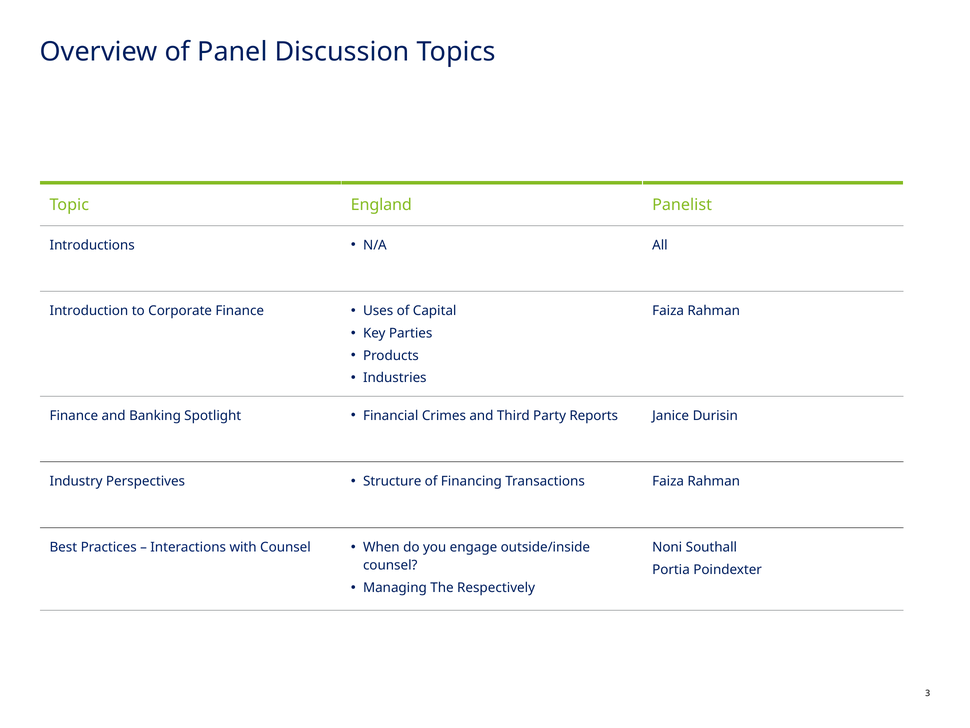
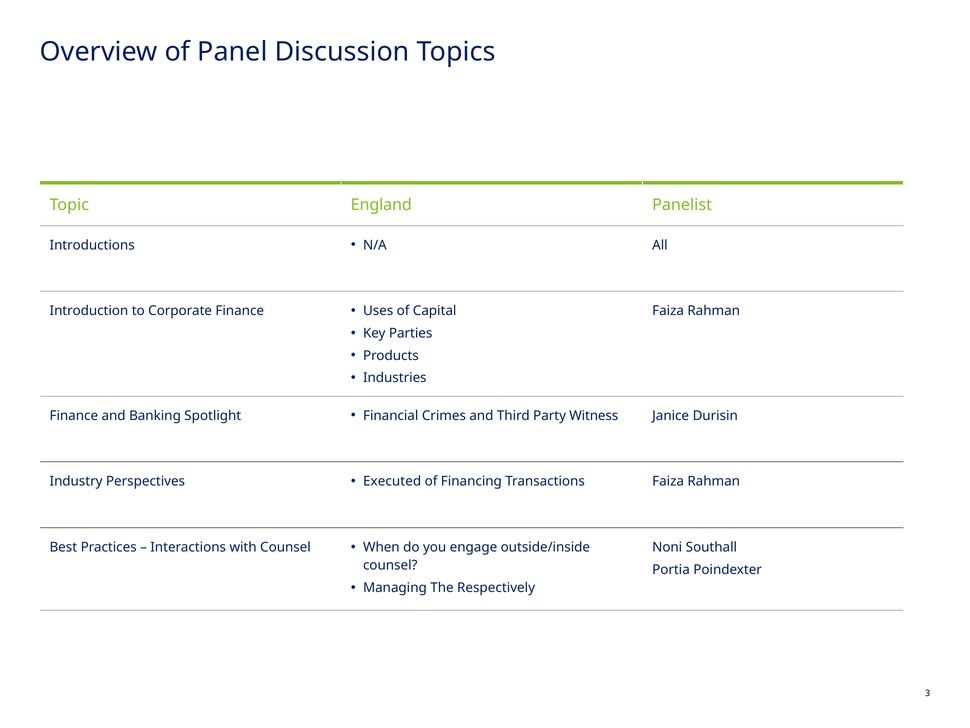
Reports: Reports -> Witness (594, 415)
Structure: Structure -> Executed (392, 481)
